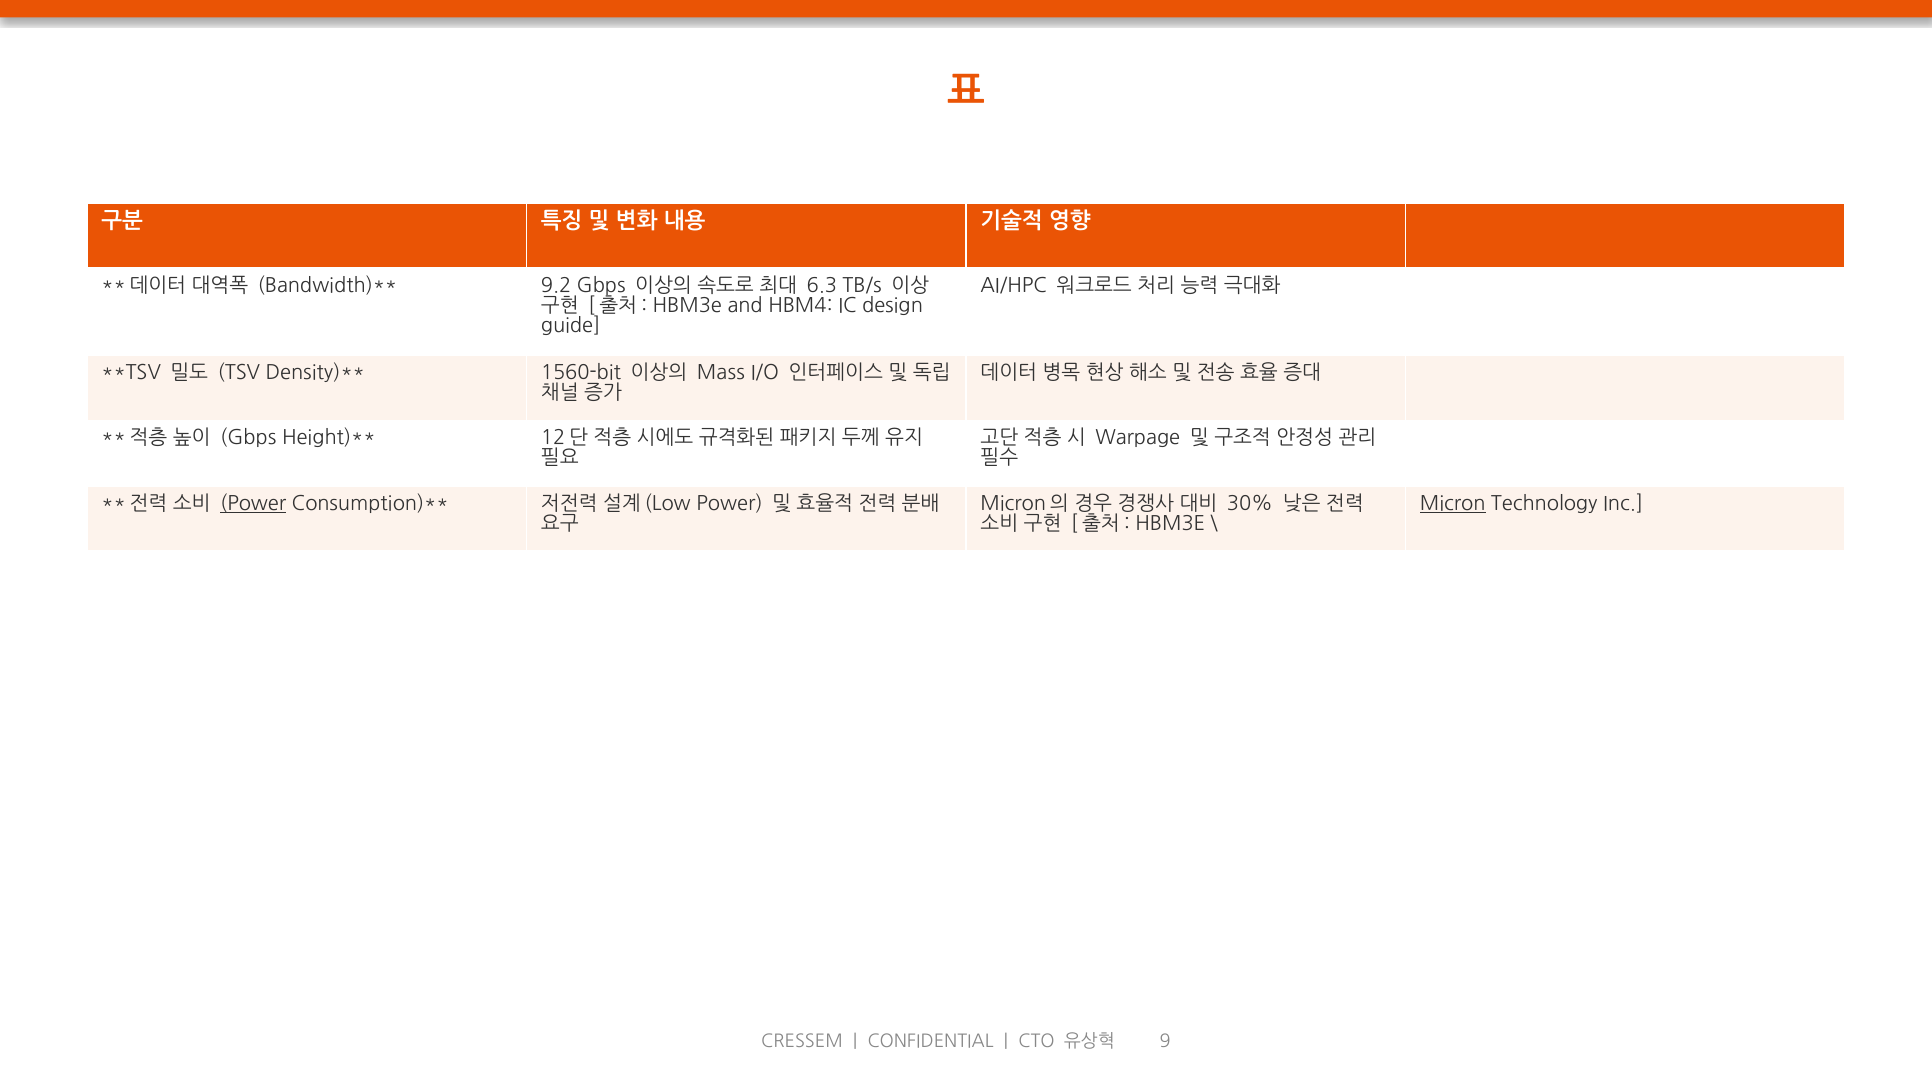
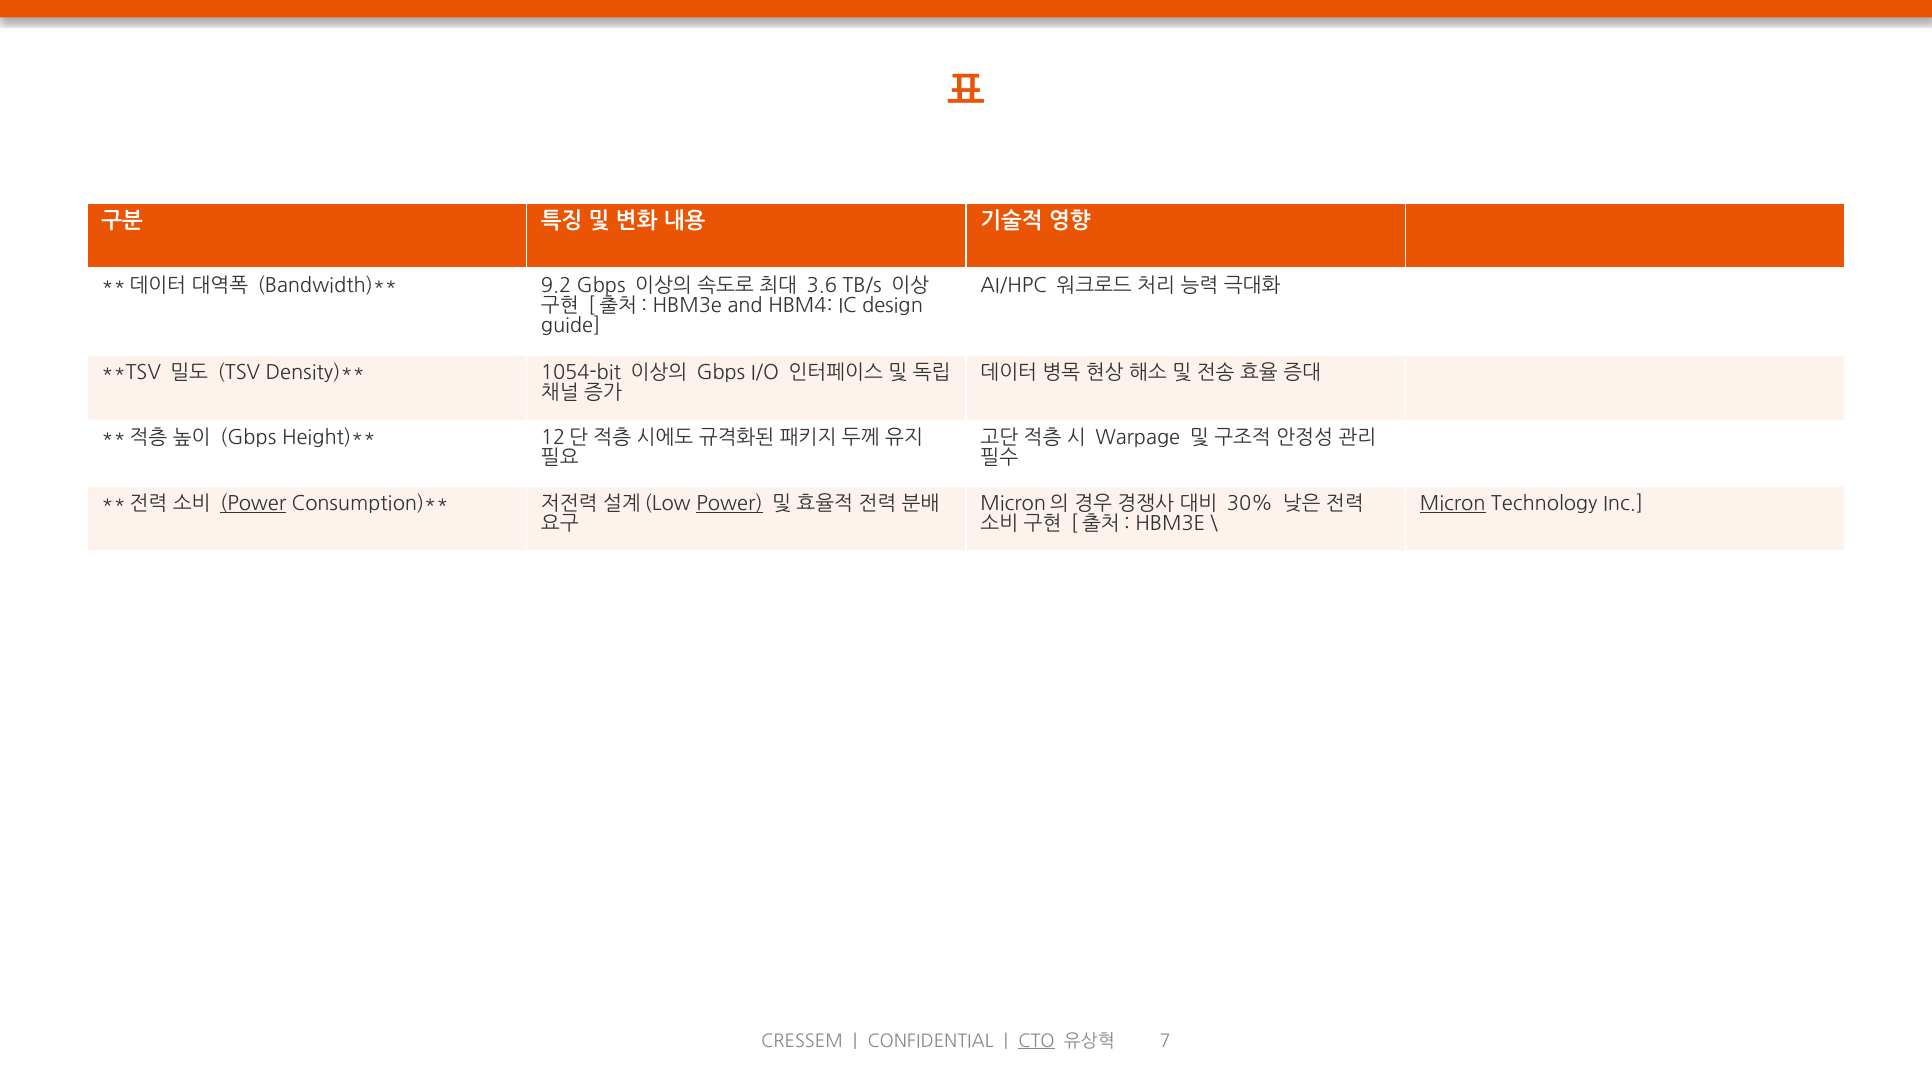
6.3: 6.3 -> 3.6 (822, 286)
1560-bit: 1560-bit -> 1054-bit (581, 373)
Mass: Mass -> Gbps (721, 373)
Power underline: none -> present (729, 503)
CTO underline: none -> present (1037, 1041)
9: 9 -> 7 (1165, 1041)
